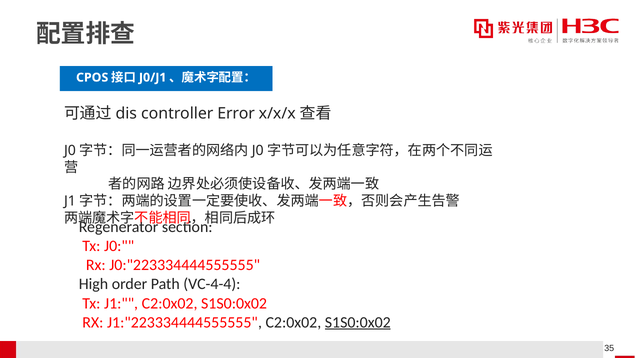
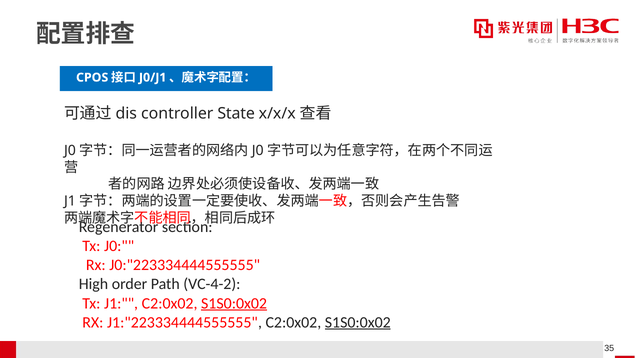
Error: Error -> State (236, 113)
VC-4-4: VC-4-4 -> VC-4-2 (212, 284)
S1S0:0x02 underline: none -> present (234, 303)
